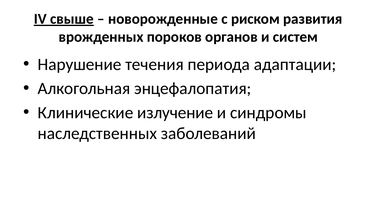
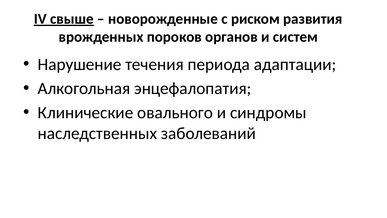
излучение: излучение -> овального (175, 112)
